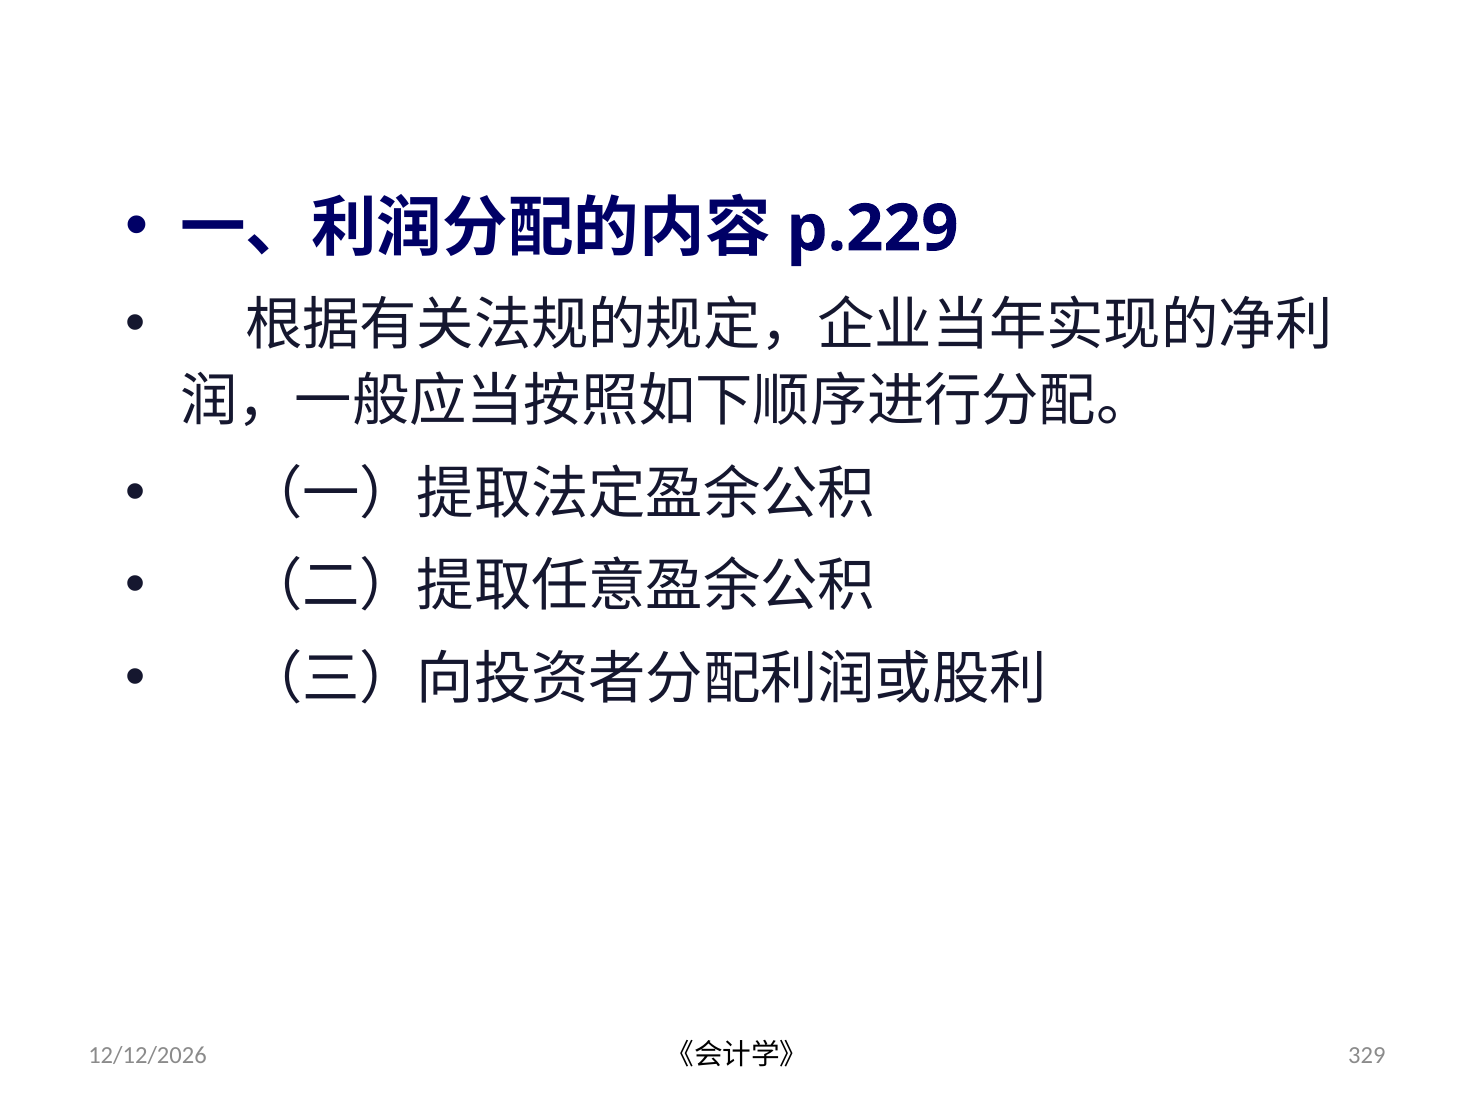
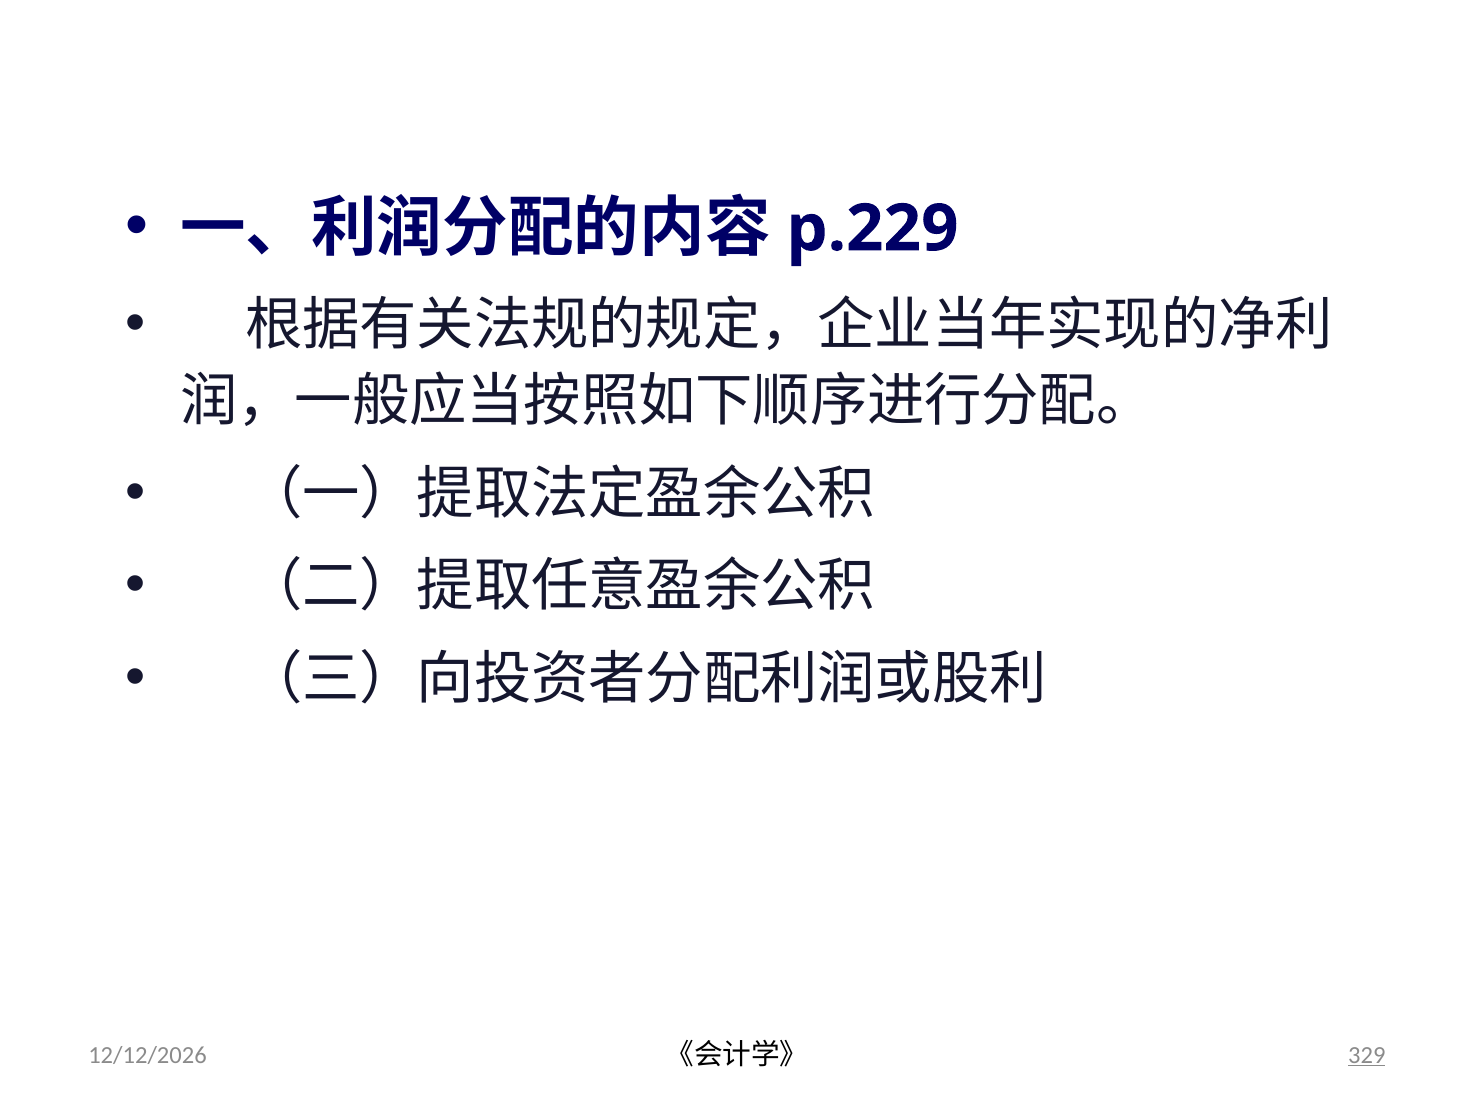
329 underline: none -> present (1367, 1056)
